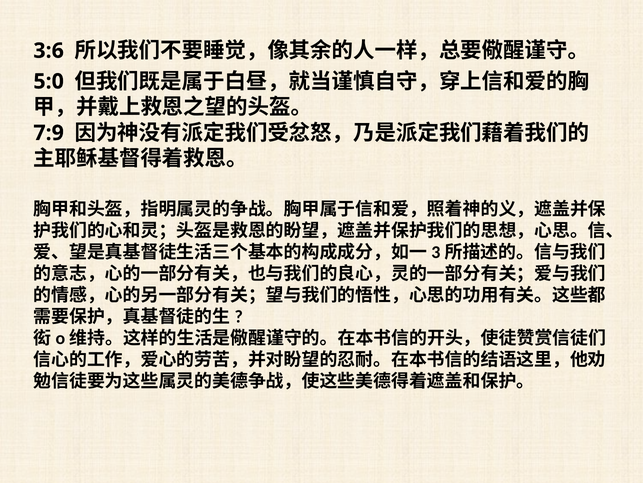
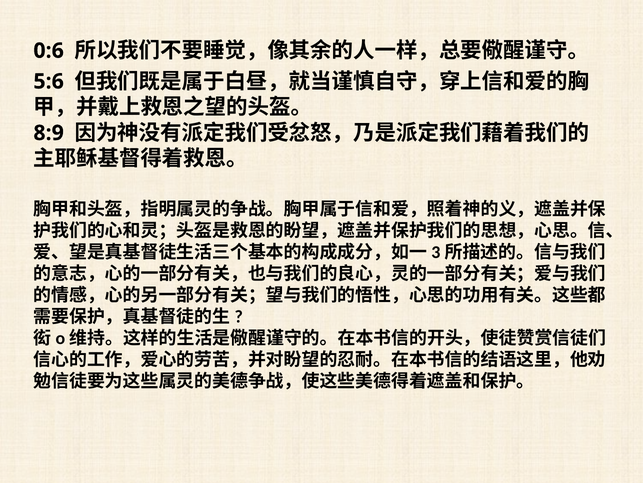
3:6: 3:6 -> 0:6 (49, 51)
5:0: 5:0 -> 5:6 (49, 81)
7:9: 7:9 -> 8:9 (49, 133)
